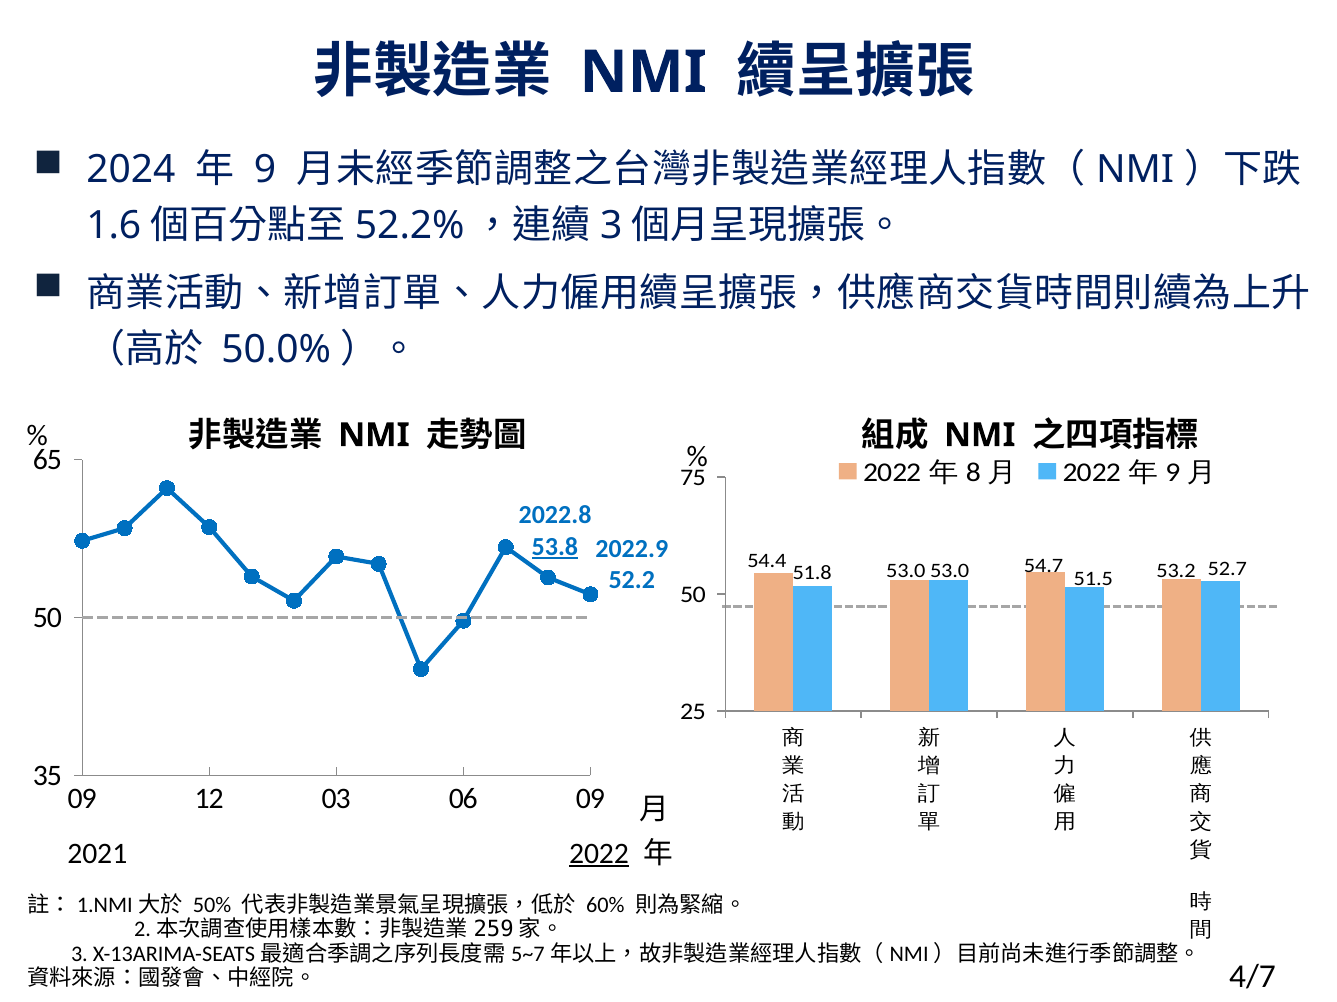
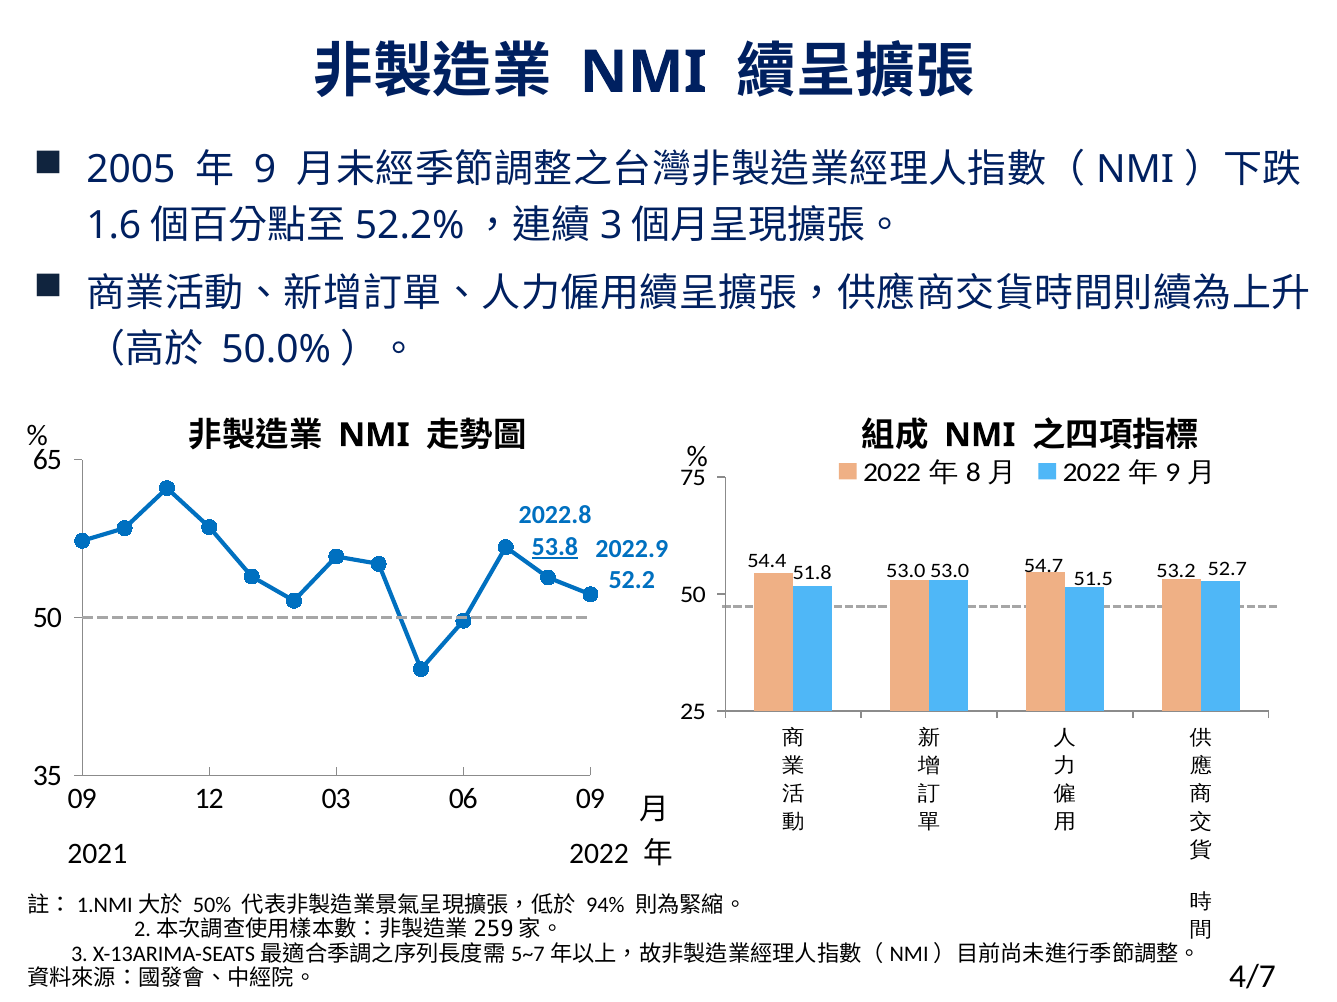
2024: 2024 -> 2005 (131, 170)
2022 underline: present -> none (599, 854)
60%: 60% -> 94% (605, 906)
